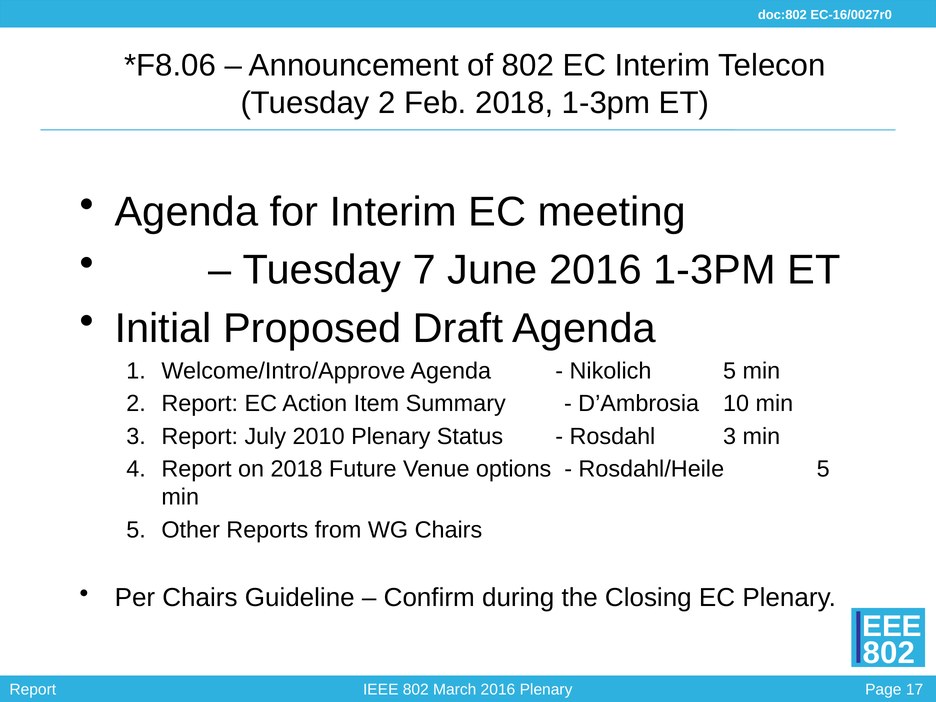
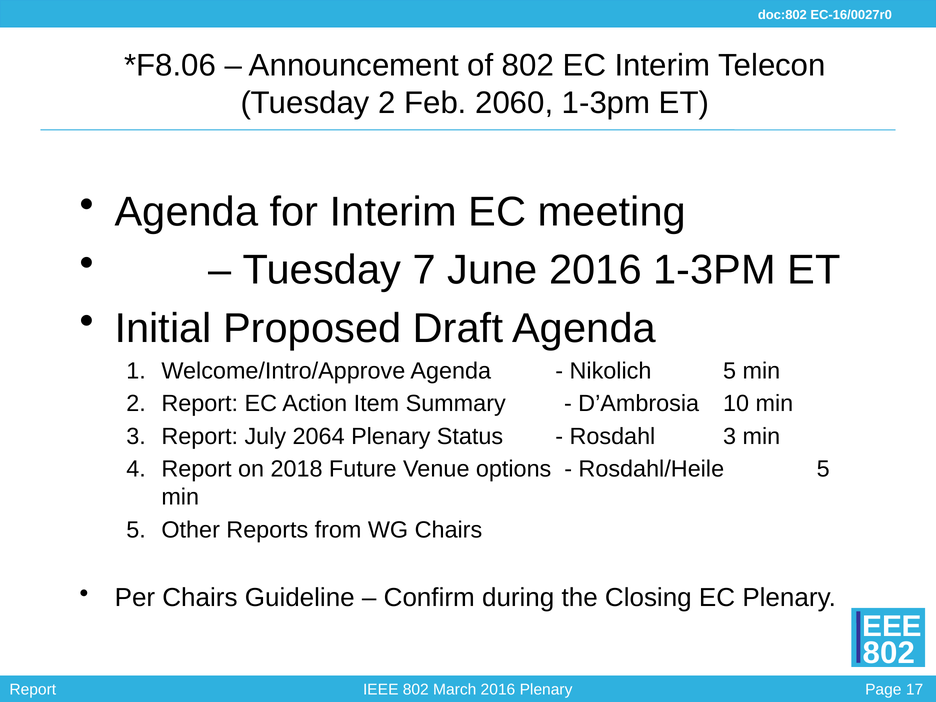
Feb 2018: 2018 -> 2060 (514, 103)
2010: 2010 -> 2064 (319, 436)
